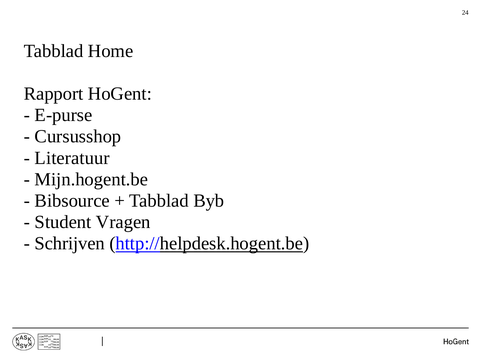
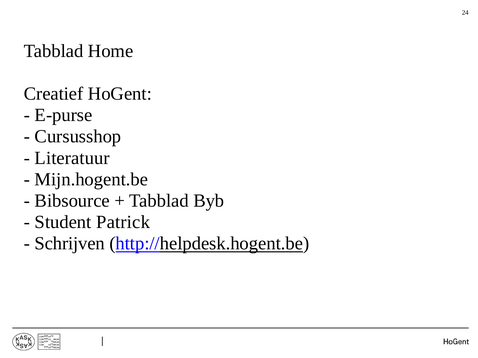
Rapport: Rapport -> Creatief (54, 94)
Vragen: Vragen -> Patrick (123, 222)
